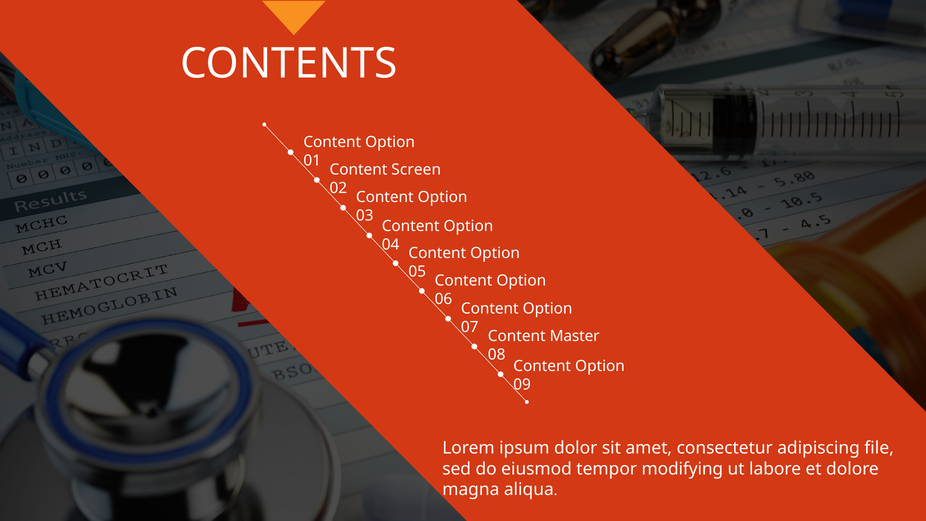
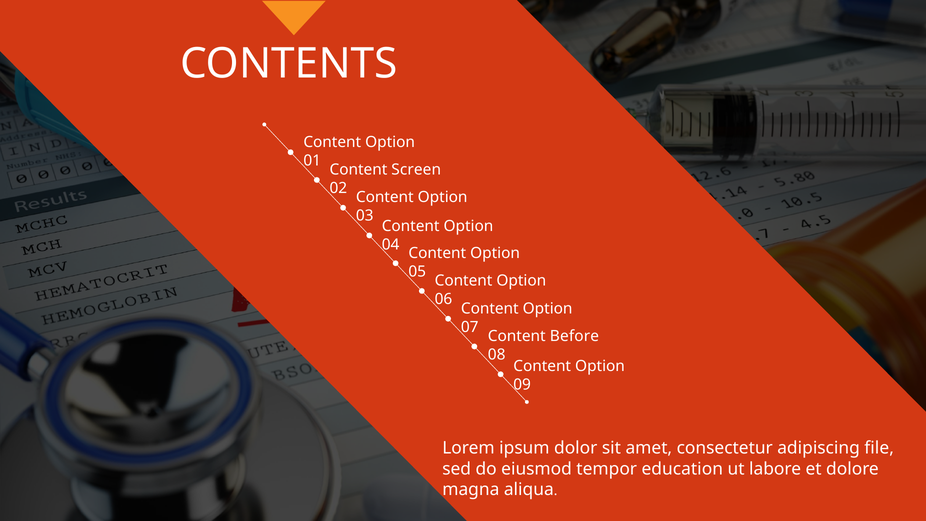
Master: Master -> Before (574, 336)
modifying: modifying -> education (682, 469)
